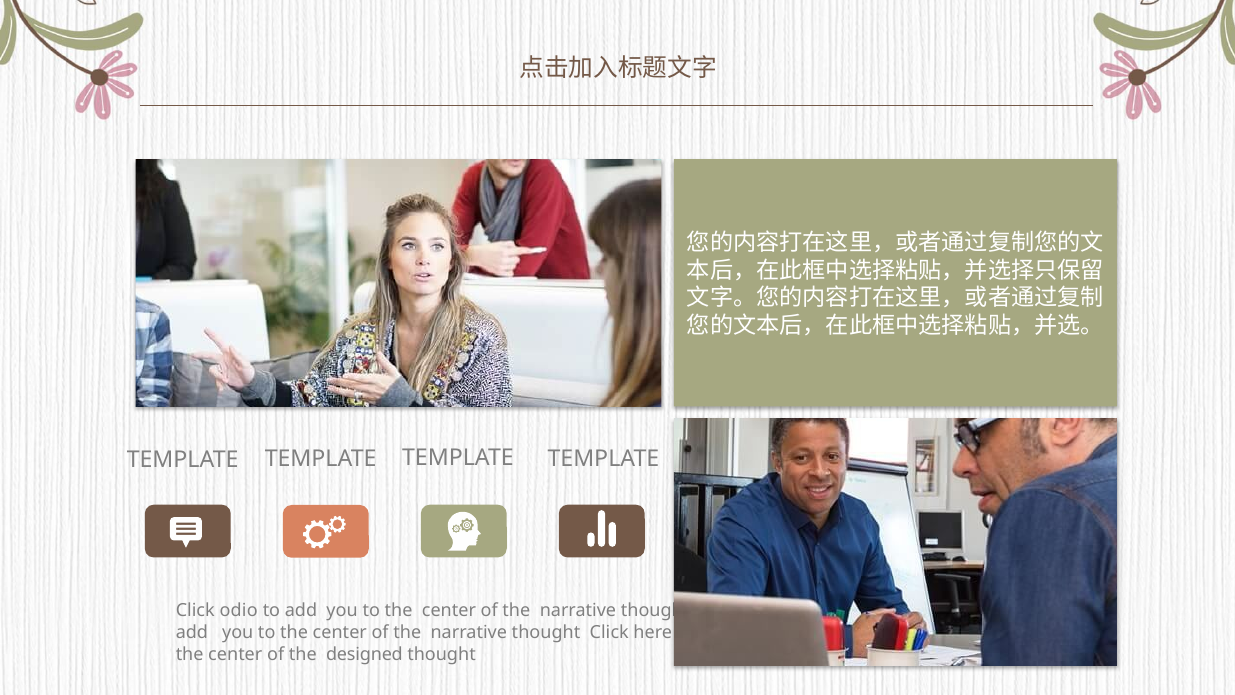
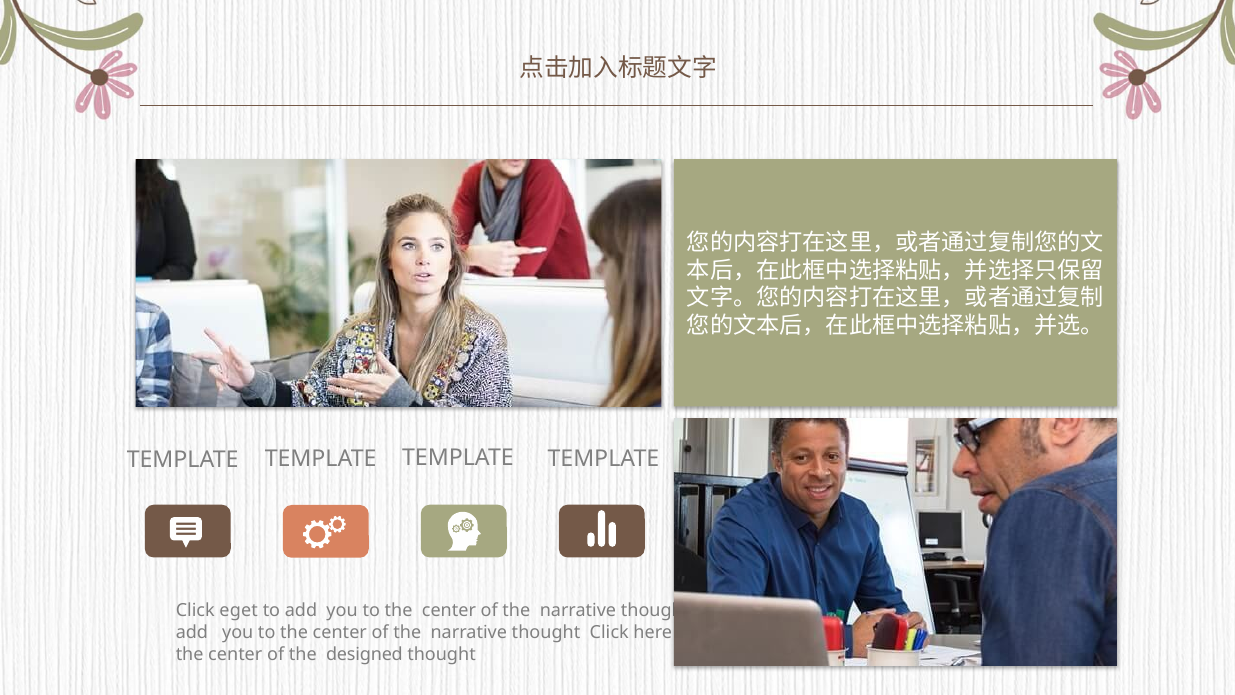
odio: odio -> eget (239, 611)
